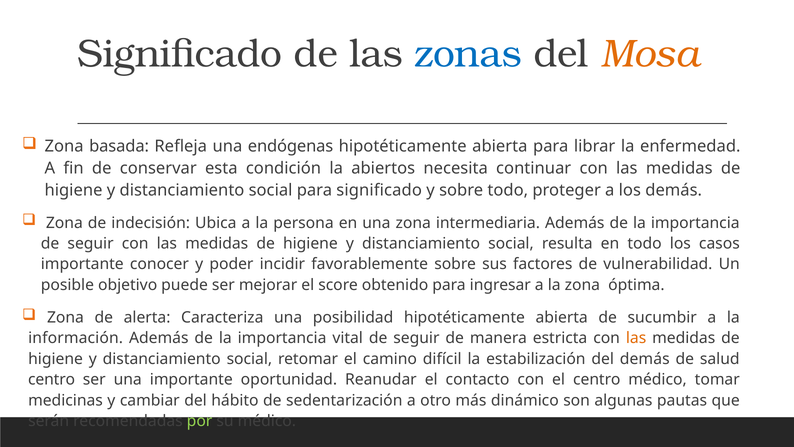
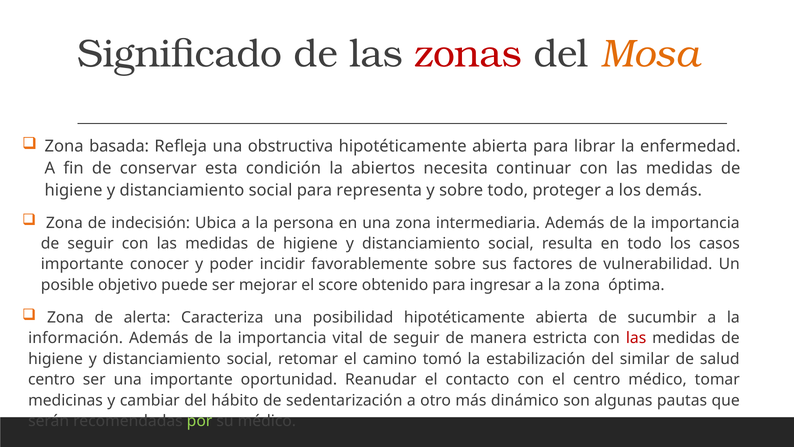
zonas colour: blue -> red (468, 54)
endógenas: endógenas -> obstructiva (291, 146)
para significado: significado -> representa (379, 190)
las colour: orange -> red (636, 338)
difícil: difícil -> tomó (442, 359)
del demás: demás -> similar (645, 359)
